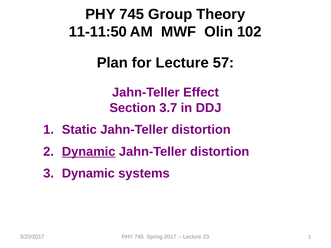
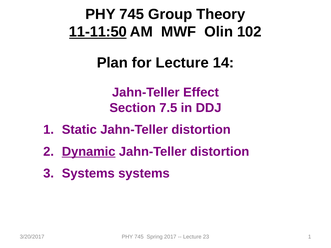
11-11:50 underline: none -> present (98, 32)
57: 57 -> 14 (223, 63)
3.7: 3.7 -> 7.5 (168, 108)
Dynamic: Dynamic -> Systems (88, 174)
